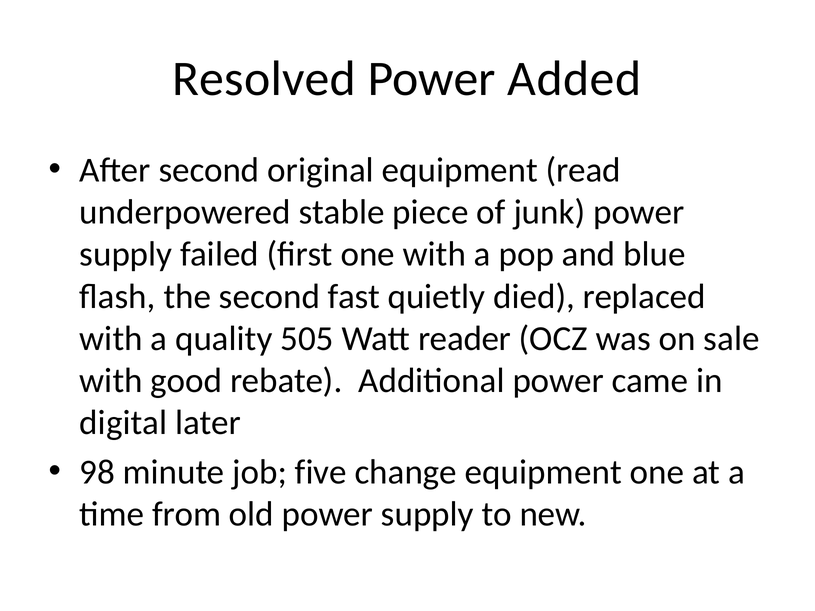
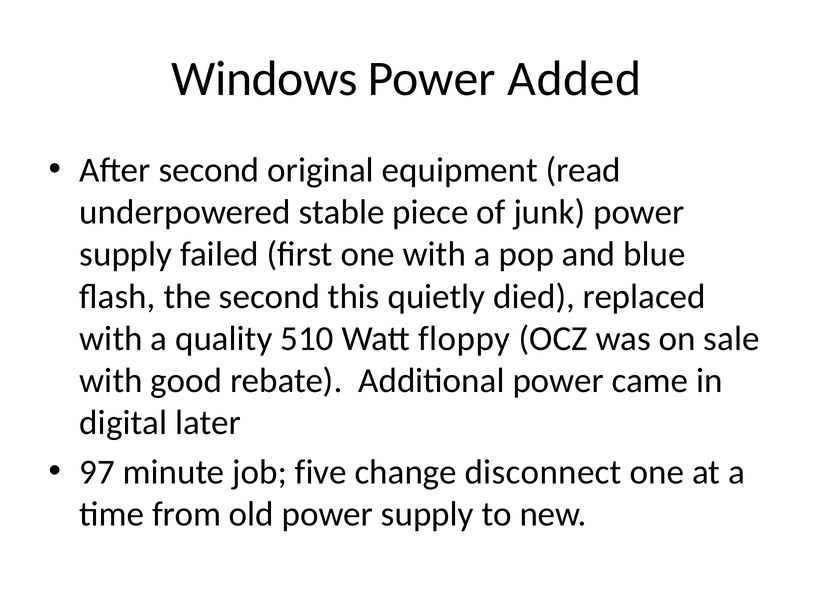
Resolved: Resolved -> Windows (264, 79)
fast: fast -> this (354, 297)
505: 505 -> 510 (307, 339)
reader: reader -> floppy (464, 339)
98: 98 -> 97 (97, 472)
change equipment: equipment -> disconnect (543, 472)
